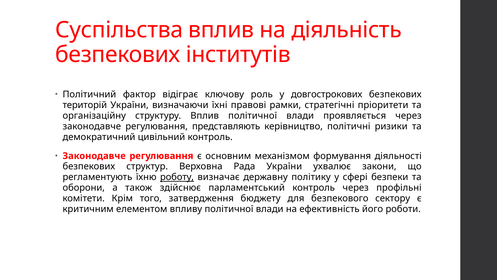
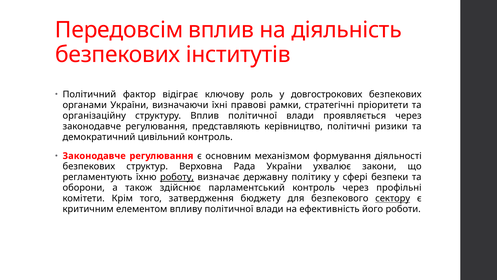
Суспільства: Суспільства -> Передовсім (119, 30)
територій: територій -> органами (85, 105)
сектору underline: none -> present (393, 198)
